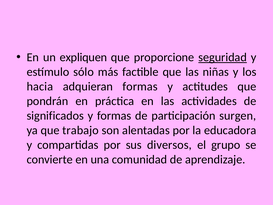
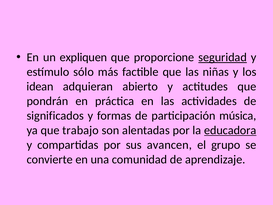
hacia: hacia -> idean (40, 86)
adquieran formas: formas -> abierto (140, 86)
surgen: surgen -> música (238, 116)
educadora underline: none -> present (230, 130)
diversos: diversos -> avancen (169, 145)
